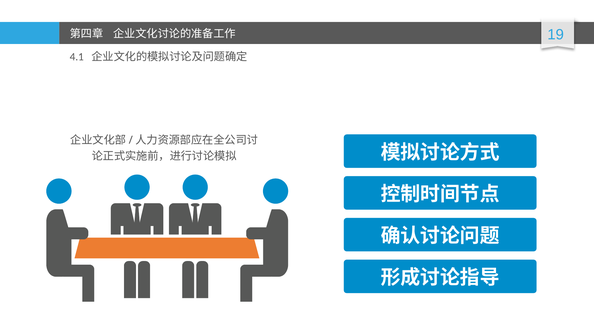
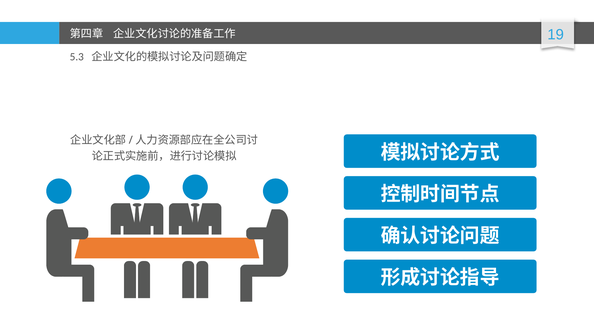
4.1: 4.1 -> 5.3 (77, 57)
